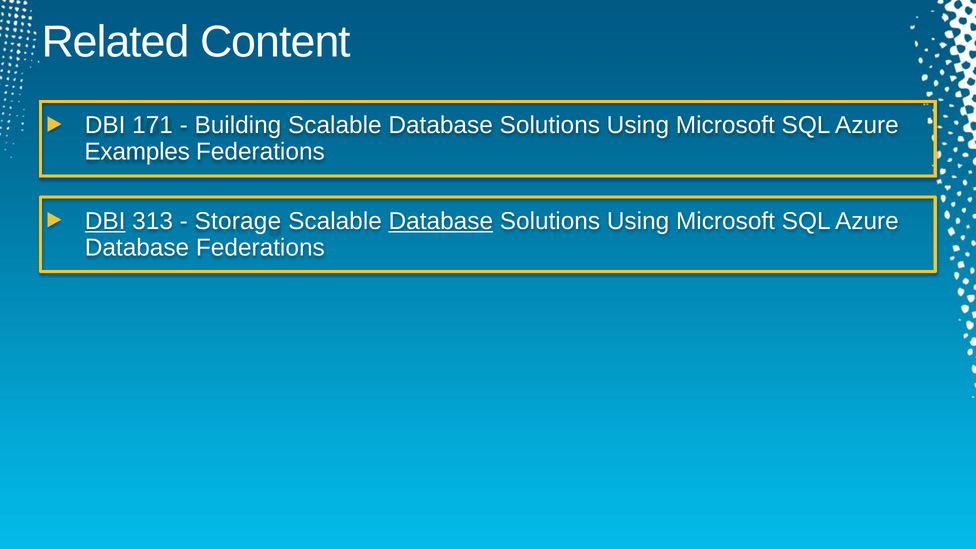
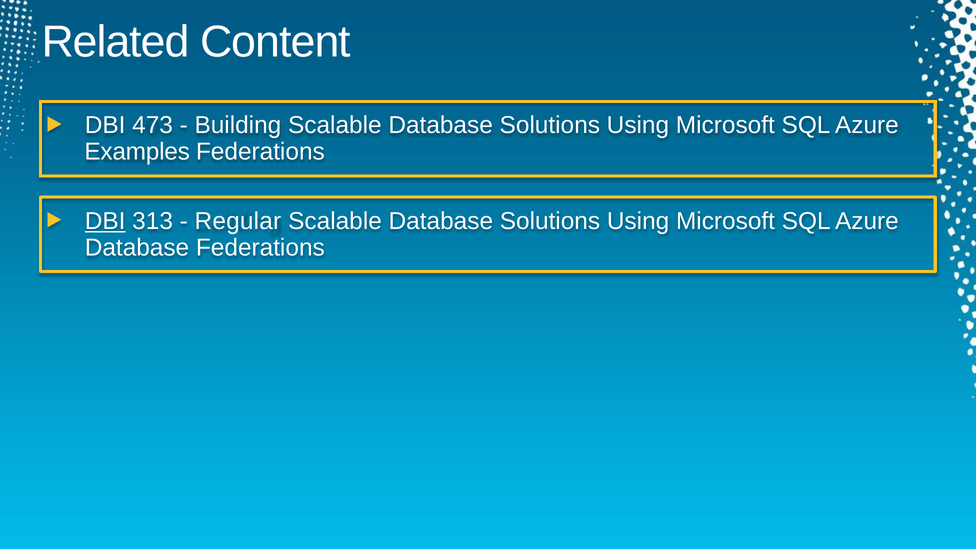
171: 171 -> 473 (153, 125)
Storage: Storage -> Regular (238, 221)
Database underline: present -> none (441, 221)
